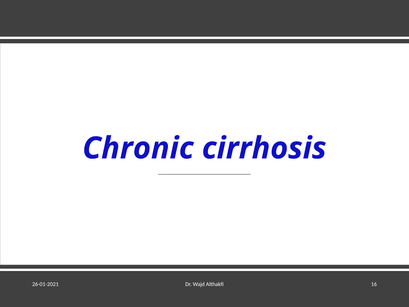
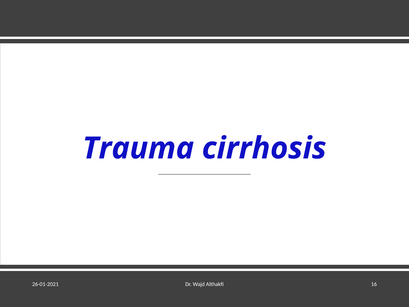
Chronic: Chronic -> Trauma (138, 148)
